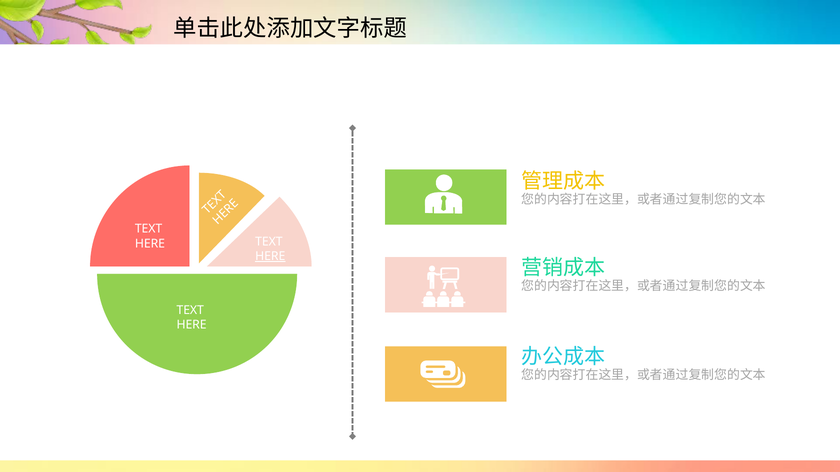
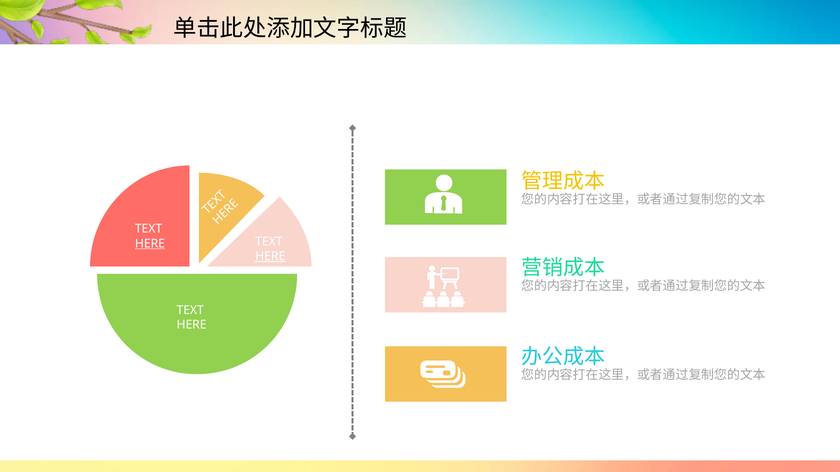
HERE underline: none -> present (150, 244)
